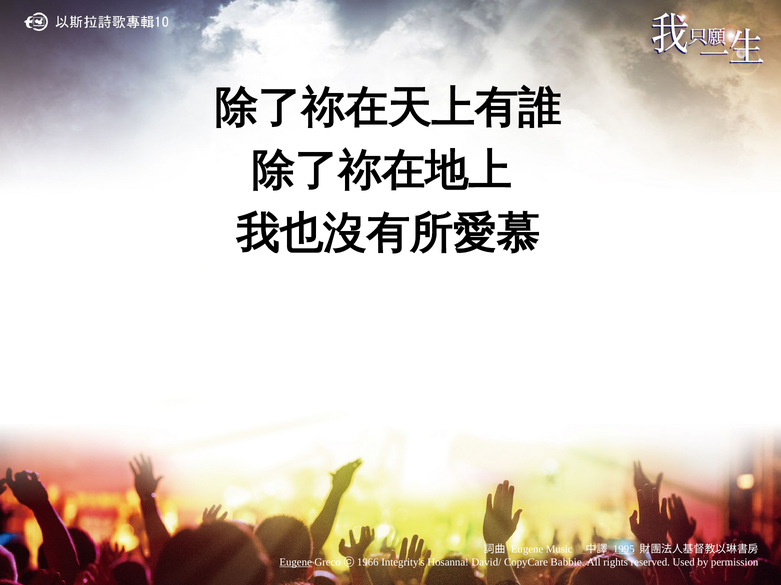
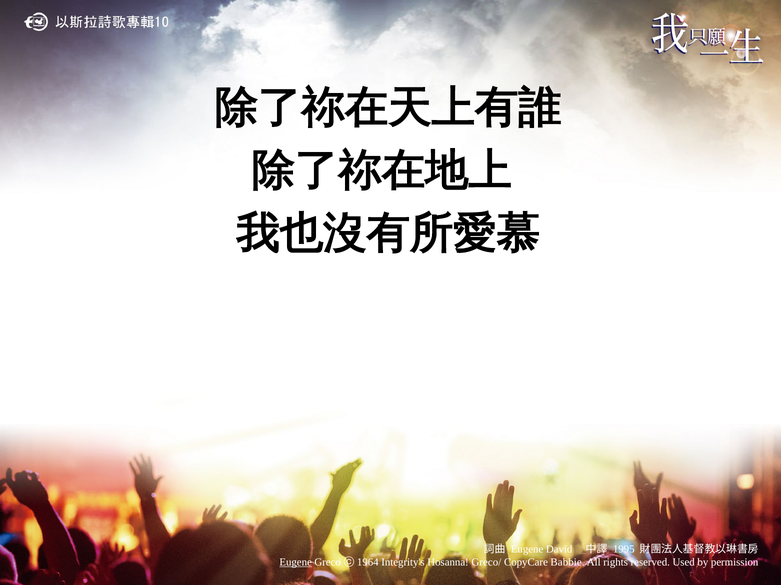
Music: Music -> David (559, 550)
1995 underline: present -> none (624, 550)
1966: 1966 -> 1964 (368, 563)
David/: David/ -> Greco/ (486, 563)
